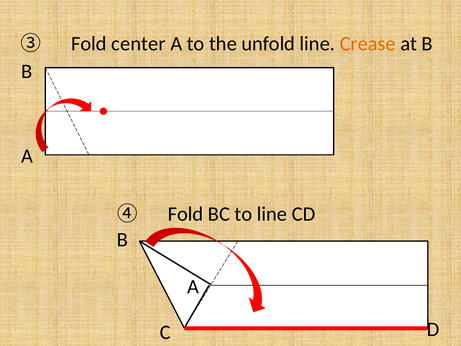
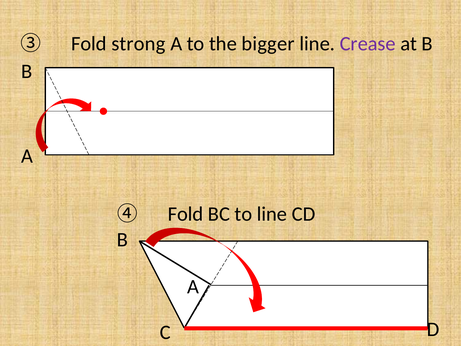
center: center -> strong (138, 44)
unfold: unfold -> bigger (268, 44)
Crease colour: orange -> purple (368, 44)
